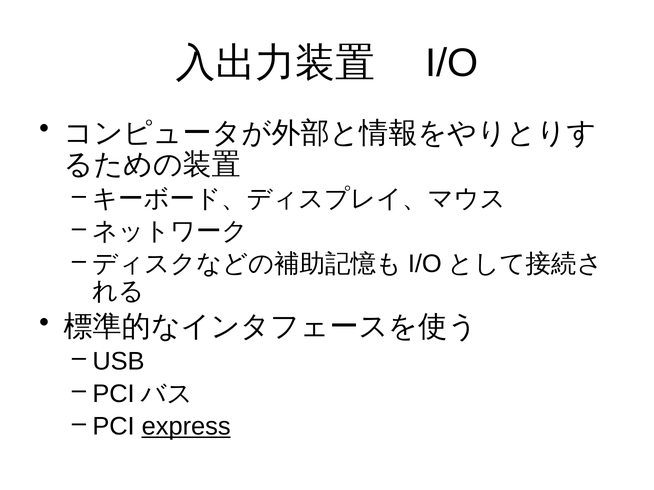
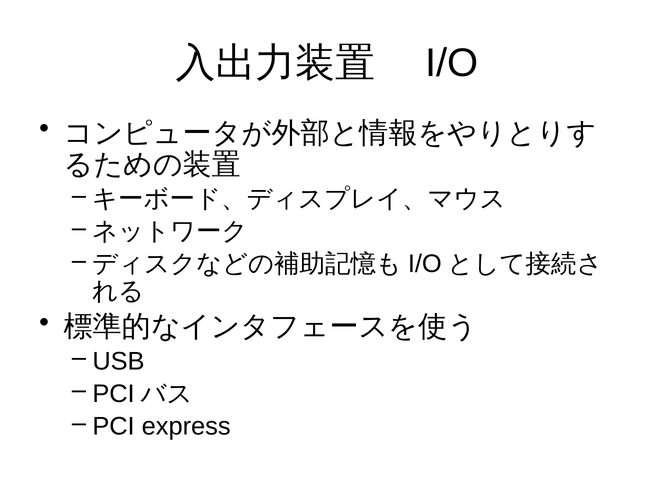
express underline: present -> none (186, 427)
